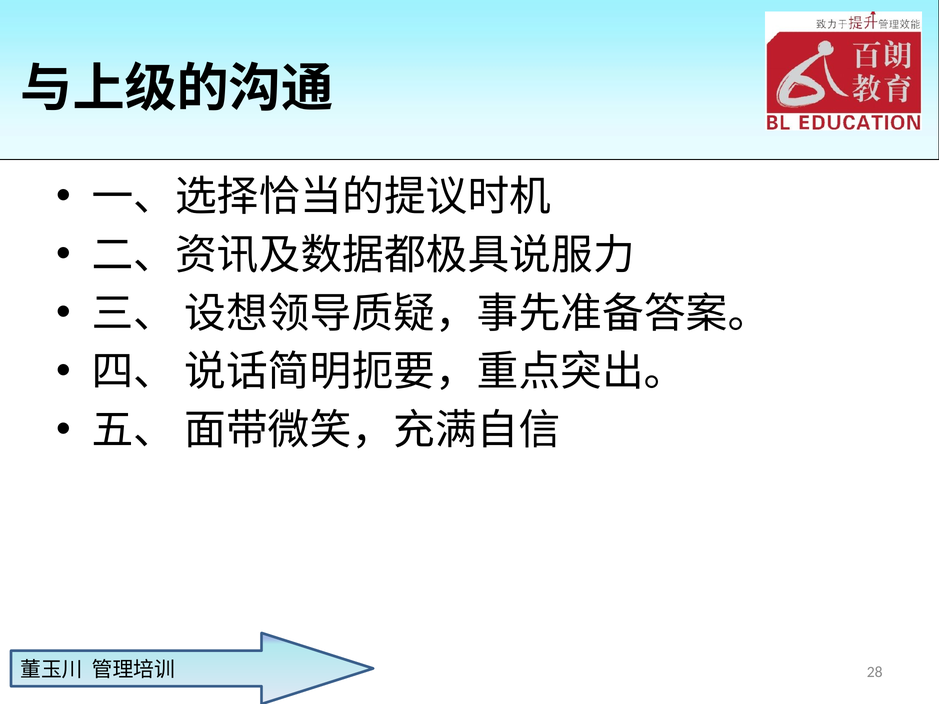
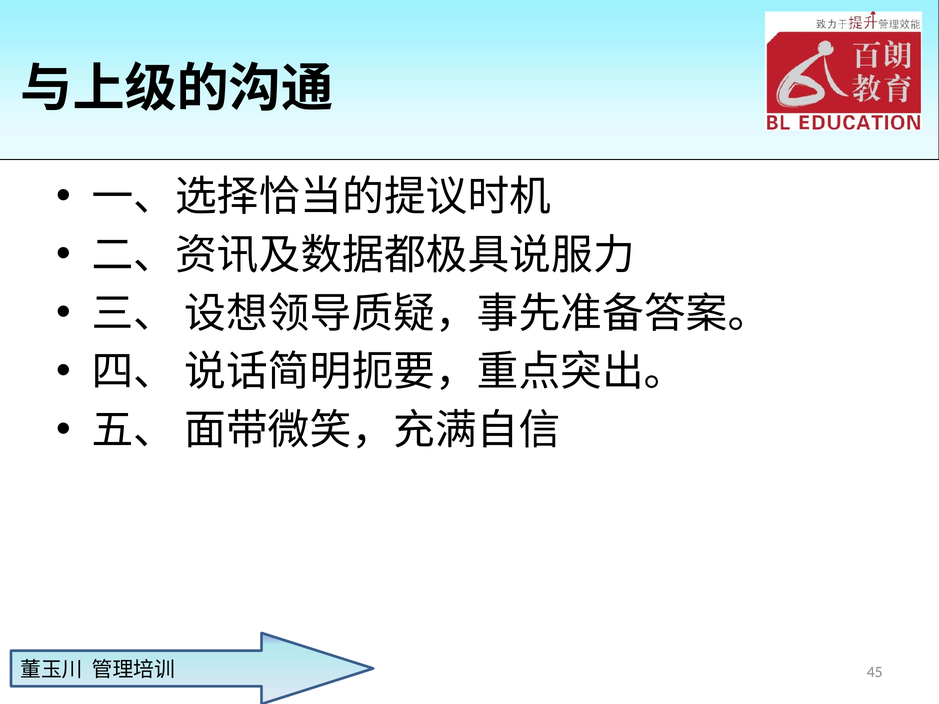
28: 28 -> 45 (875, 672)
